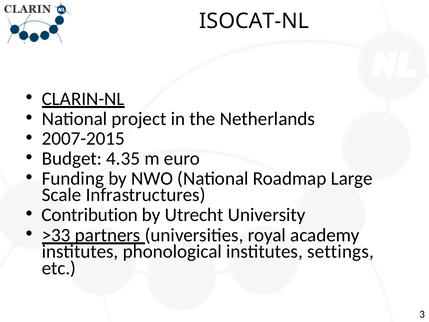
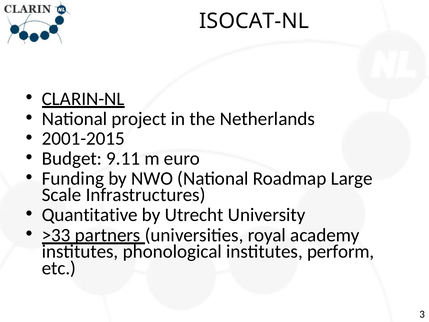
2007-2015: 2007-2015 -> 2001-2015 (83, 139)
4.35: 4.35 -> 9.11 (123, 158)
Contribution: Contribution -> Quantitative (90, 215)
settings: settings -> perform (341, 251)
